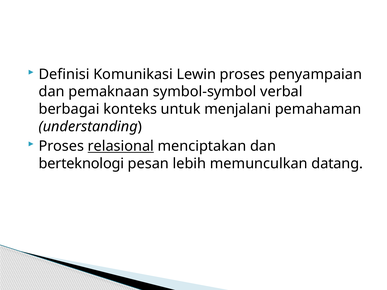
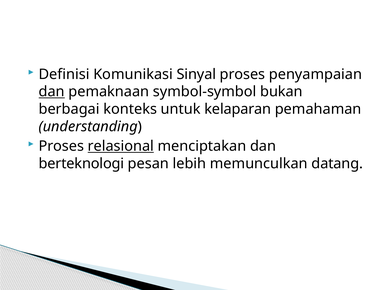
Lewin: Lewin -> Sinyal (196, 74)
dan underline: none -> present (52, 92)
verbal: verbal -> bukan (281, 92)
menjalani: menjalani -> kelaparan (238, 109)
